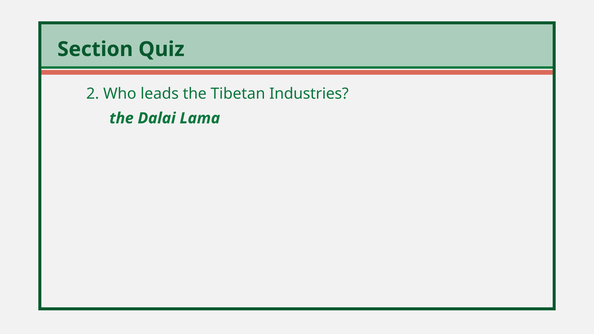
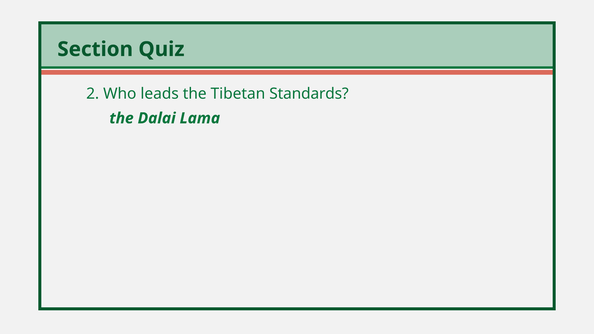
Industries: Industries -> Standards (309, 94)
